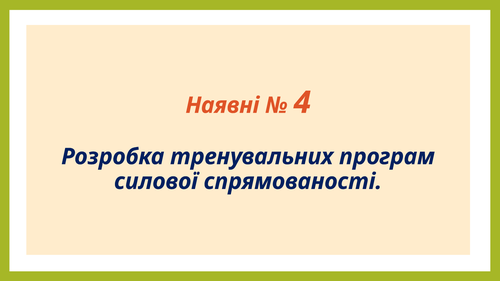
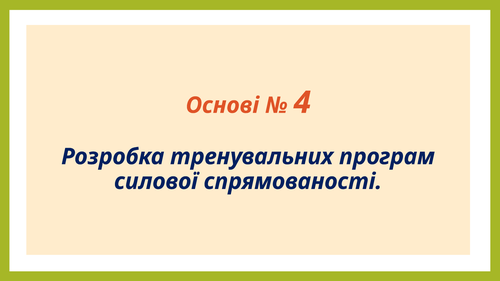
Наявні: Наявні -> Основі (222, 105)
